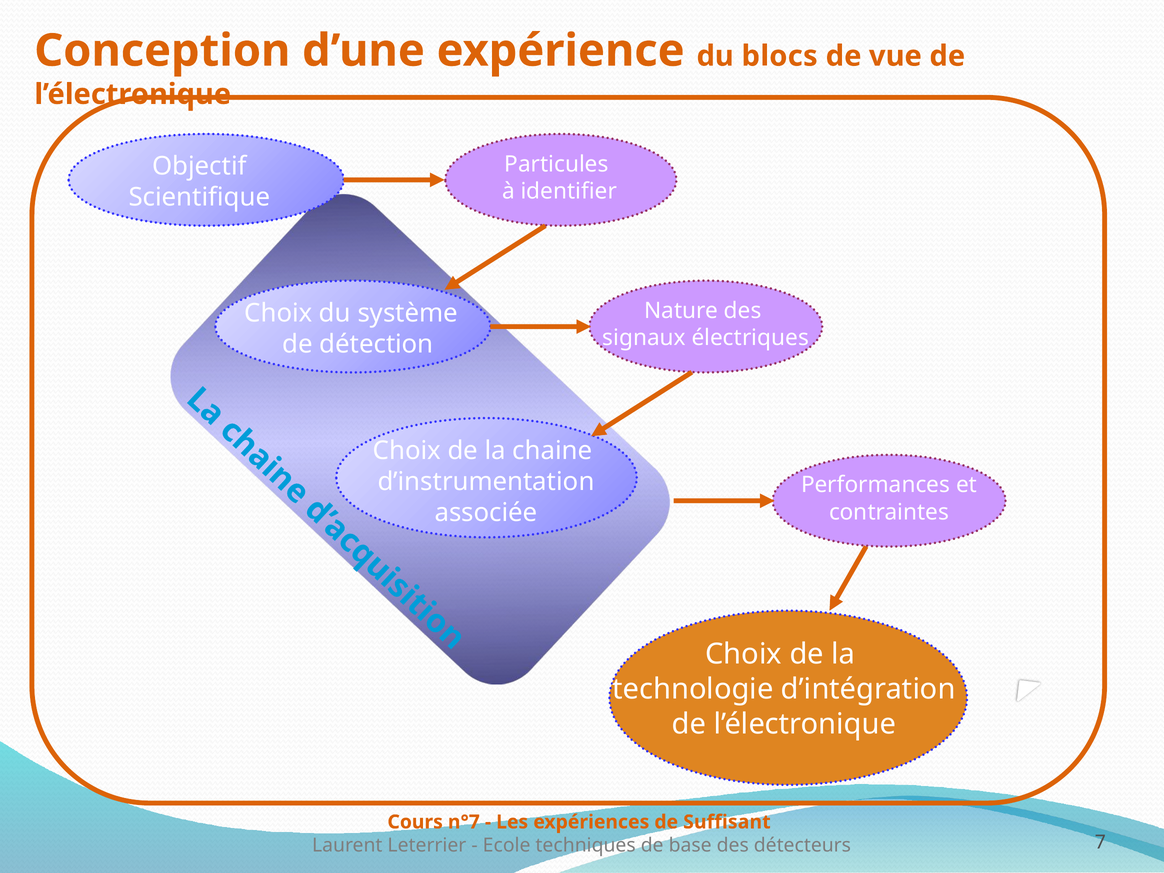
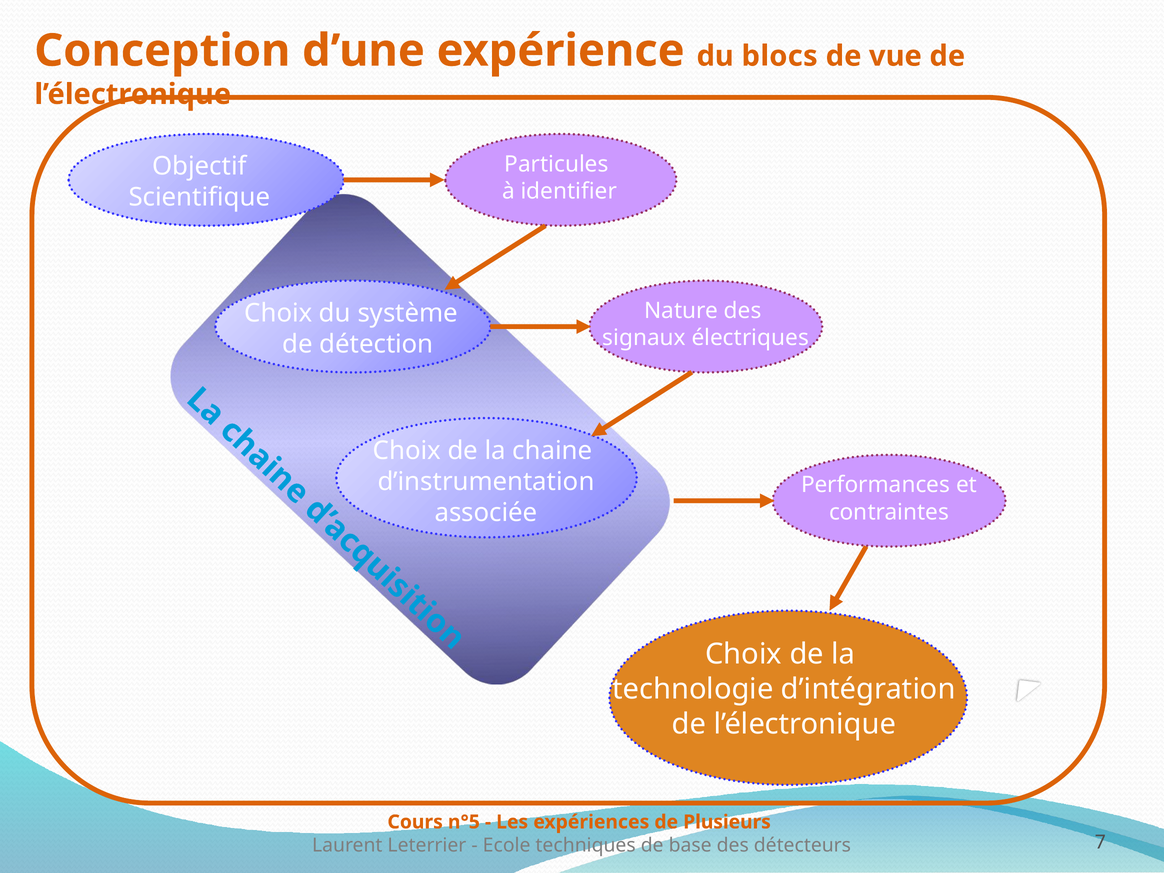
n°7: n°7 -> n°5 (464, 822)
Suffisant: Suffisant -> Plusieurs (727, 822)
